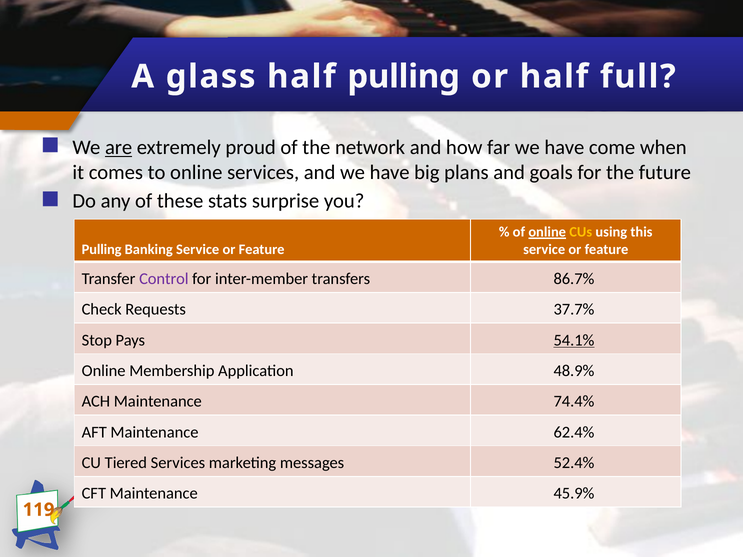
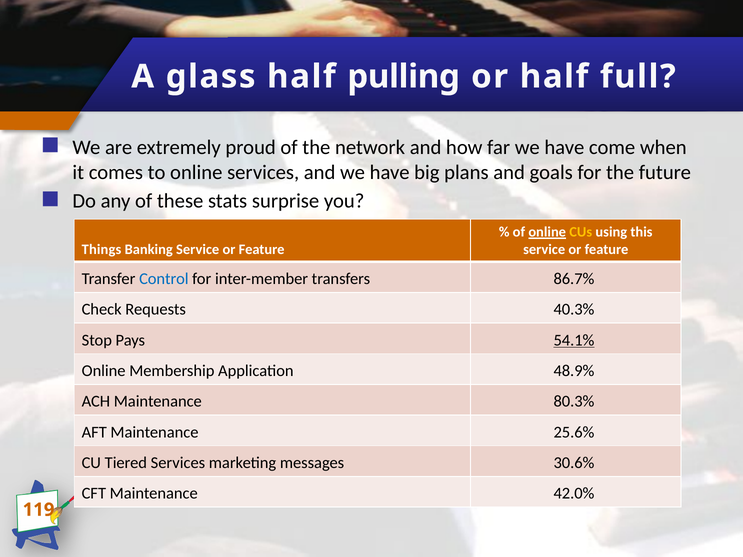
are underline: present -> none (119, 148)
Pulling: Pulling -> Things (101, 250)
Control colour: purple -> blue (164, 279)
37.7%: 37.7% -> 40.3% (574, 310)
74.4%: 74.4% -> 80.3% (574, 402)
62.4%: 62.4% -> 25.6% (574, 432)
52.4%: 52.4% -> 30.6% (574, 463)
45.9%: 45.9% -> 42.0% (574, 494)
